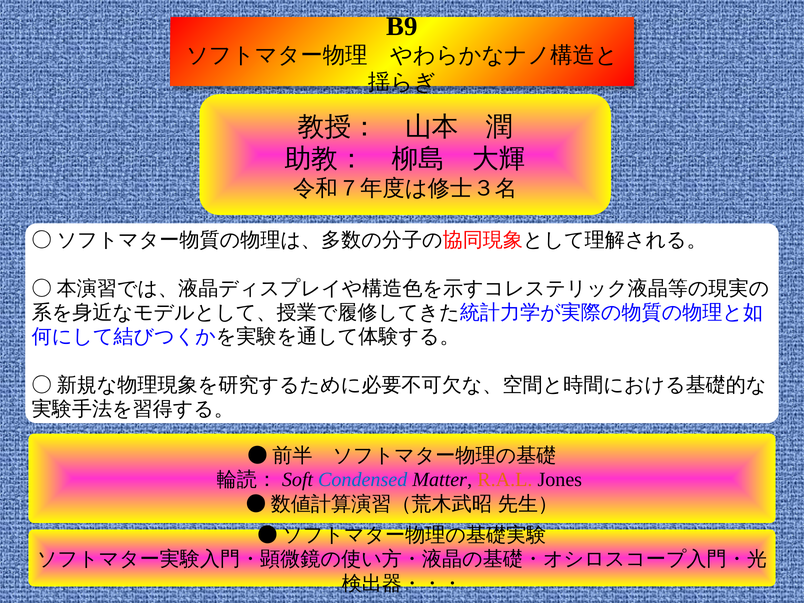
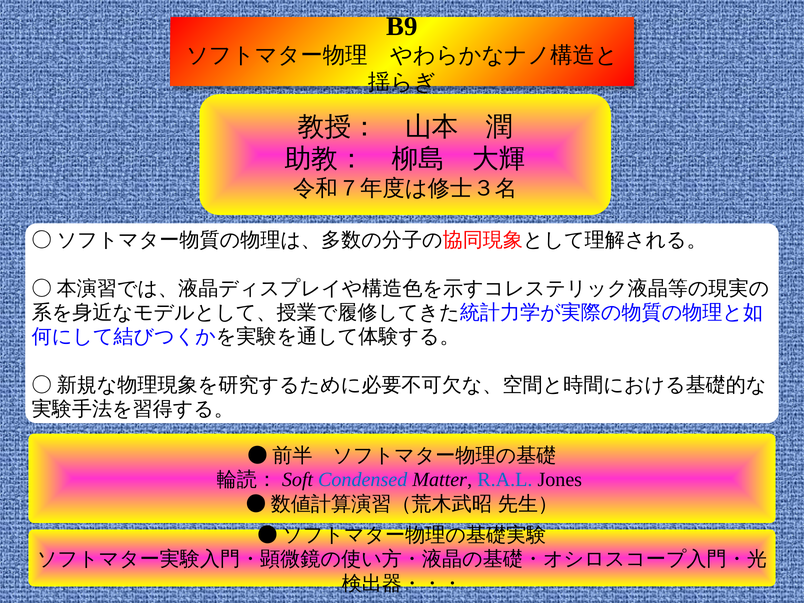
R.A.L colour: orange -> blue (505, 480)
